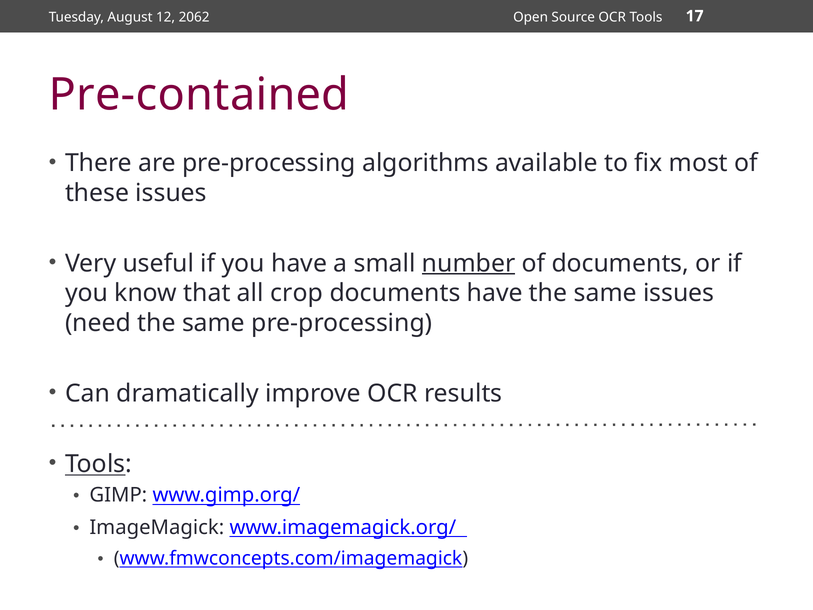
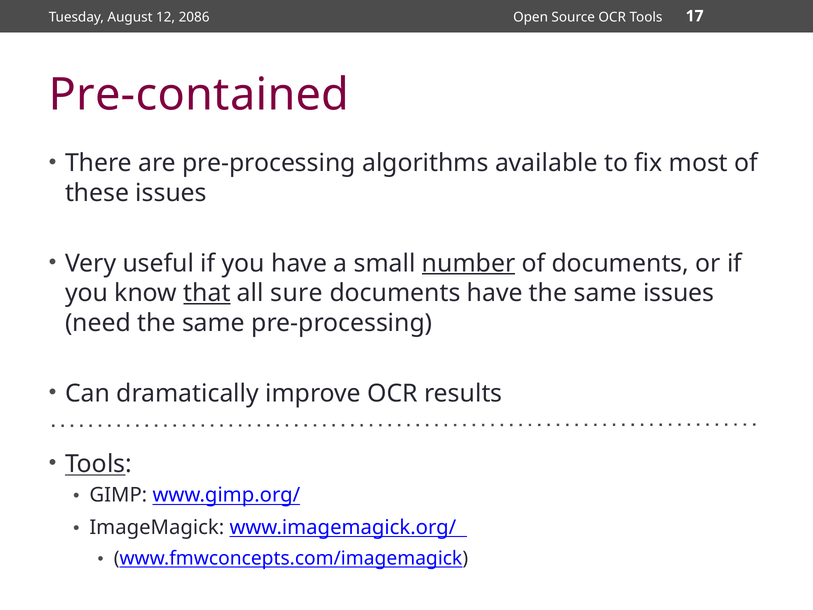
2062: 2062 -> 2086 (194, 17)
that underline: none -> present (207, 293)
crop: crop -> sure (297, 293)
